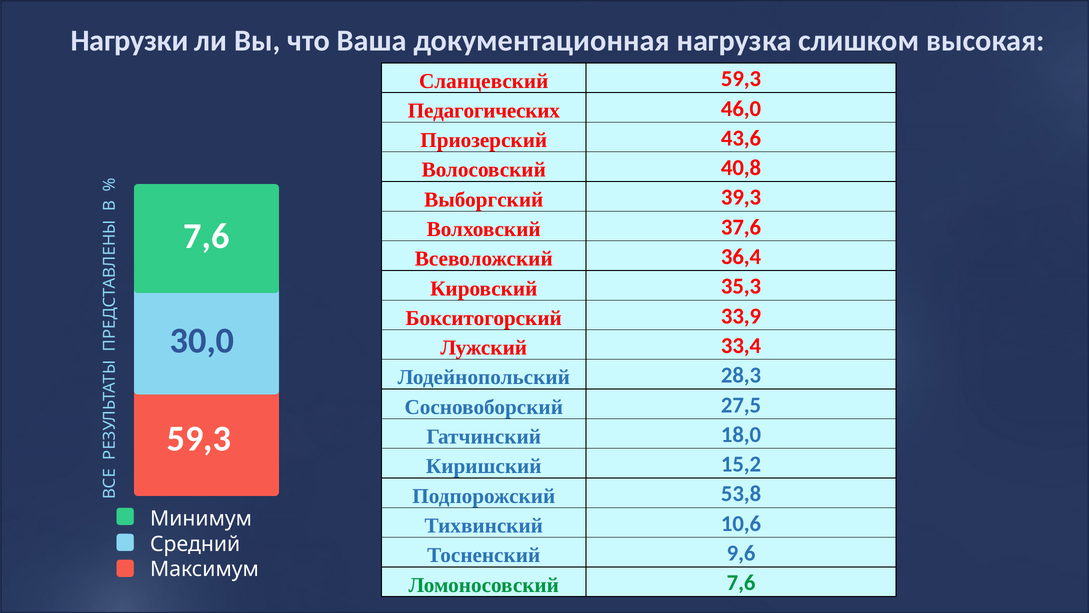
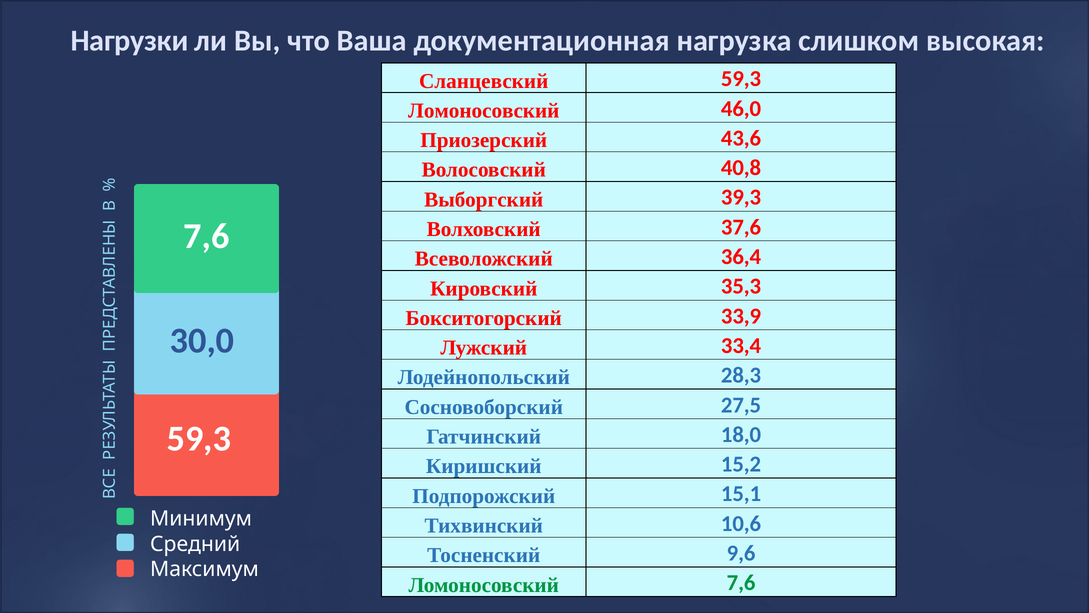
Педагогических: Педагогических -> Ломоносовский (484, 111)
53,8: 53,8 -> 15,1 (741, 494)
